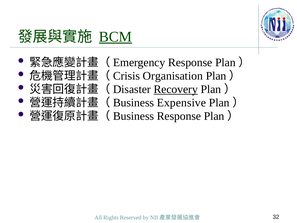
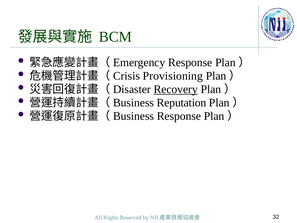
BCM underline: present -> none (115, 37)
Organisation: Organisation -> Provisioning (173, 76)
Expensive: Expensive -> Reputation (182, 103)
